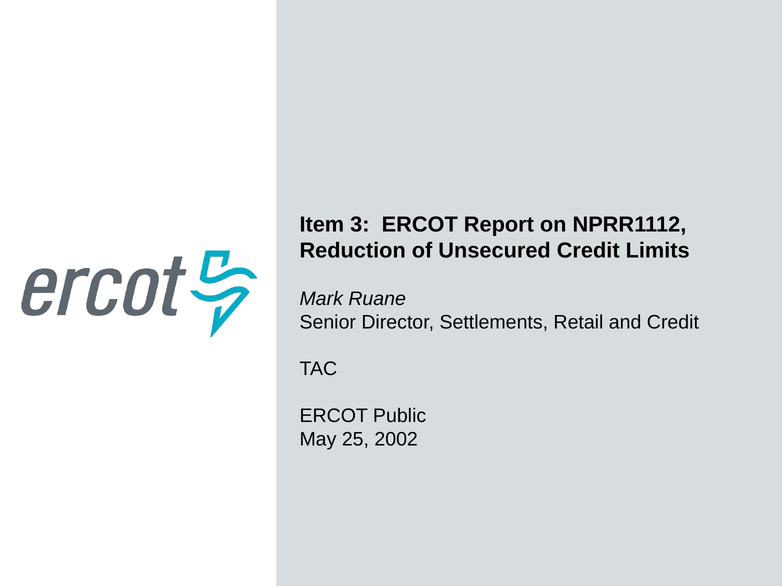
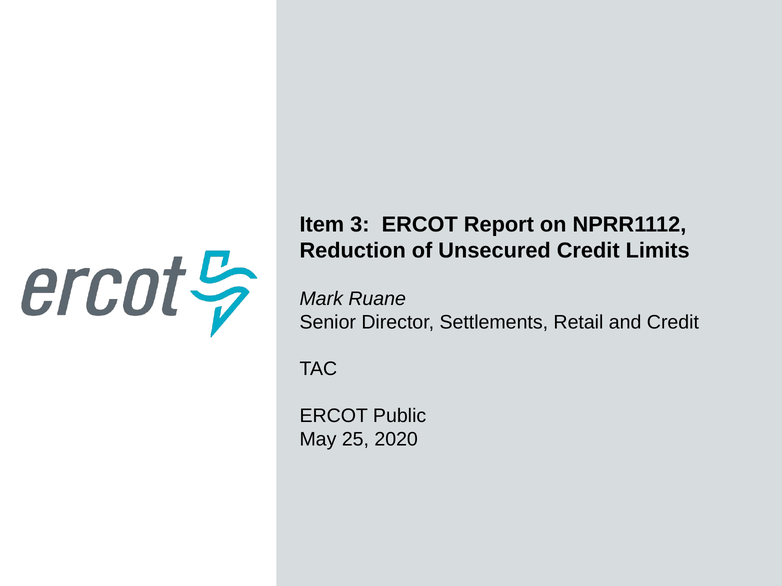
2002: 2002 -> 2020 (396, 440)
